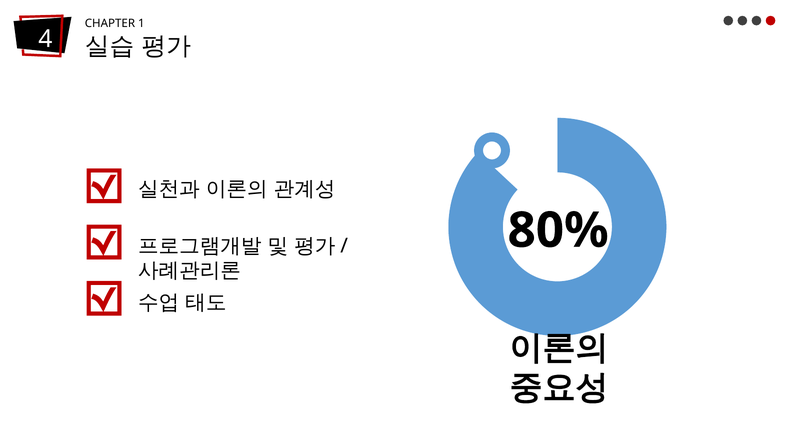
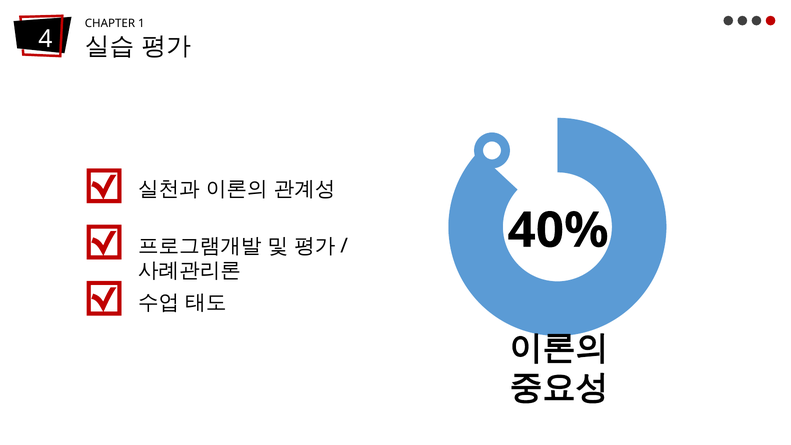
80%: 80% -> 40% (558, 231)
